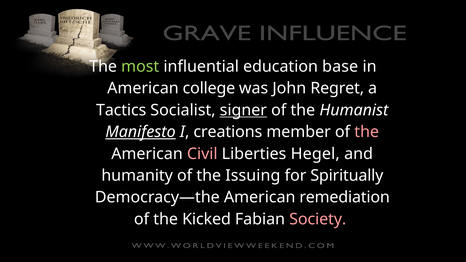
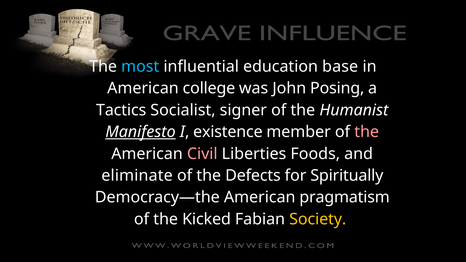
most colour: light green -> light blue (140, 67)
Regret: Regret -> Posing (337, 88)
signer underline: present -> none (243, 110)
creations: creations -> existence (228, 132)
Hegel: Hegel -> Foods (315, 154)
humanity: humanity -> eliminate (137, 176)
Issuing: Issuing -> Defects (253, 176)
remediation: remediation -> pragmatism (345, 197)
Society colour: pink -> yellow (318, 219)
